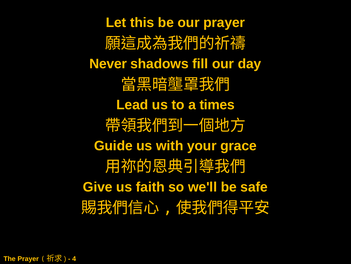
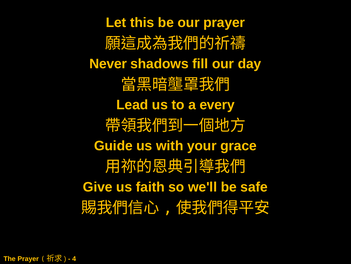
times: times -> every (217, 105)
